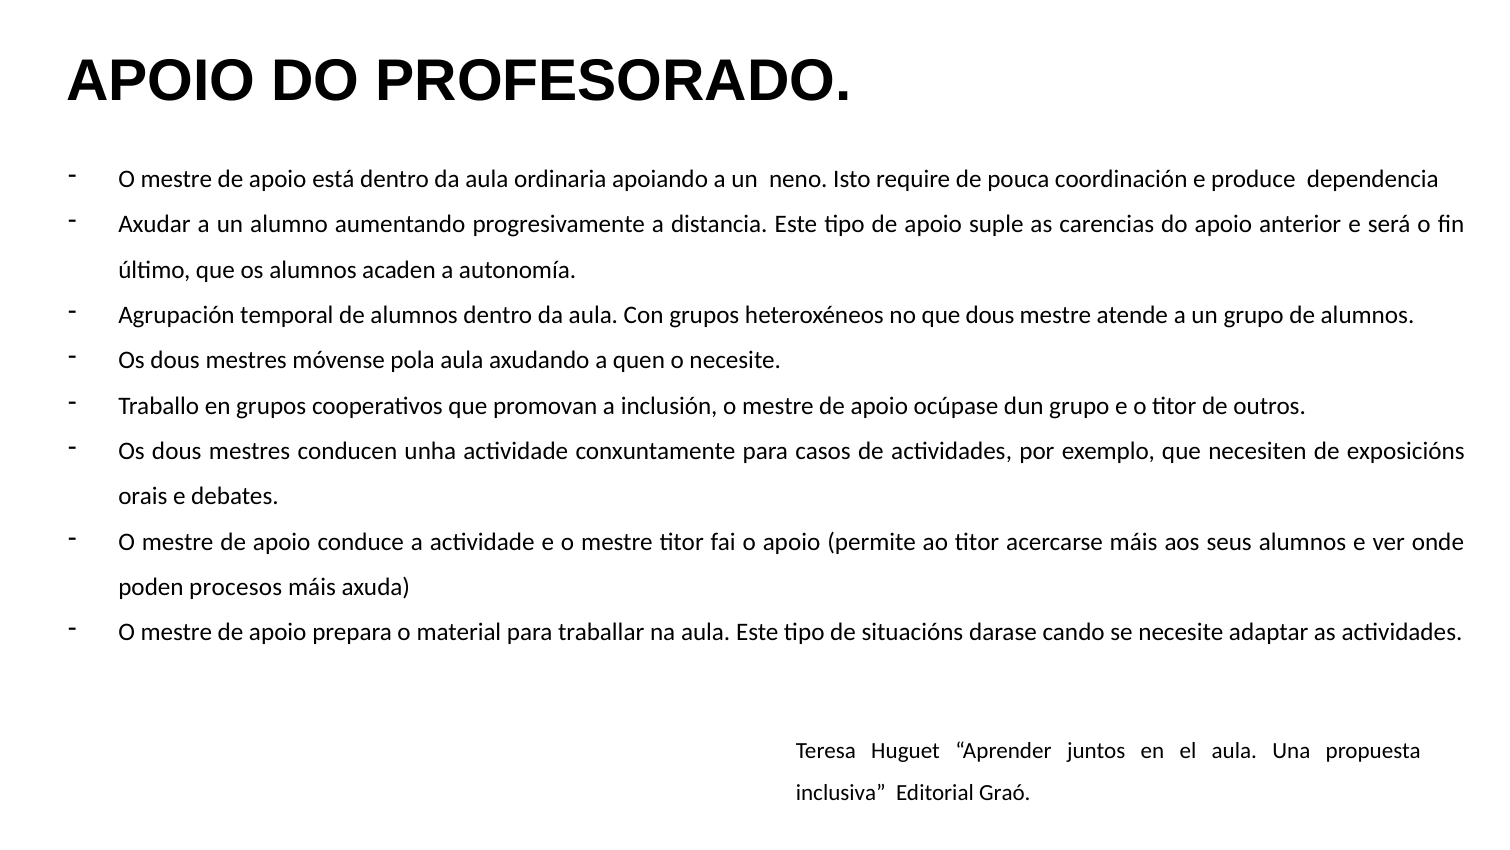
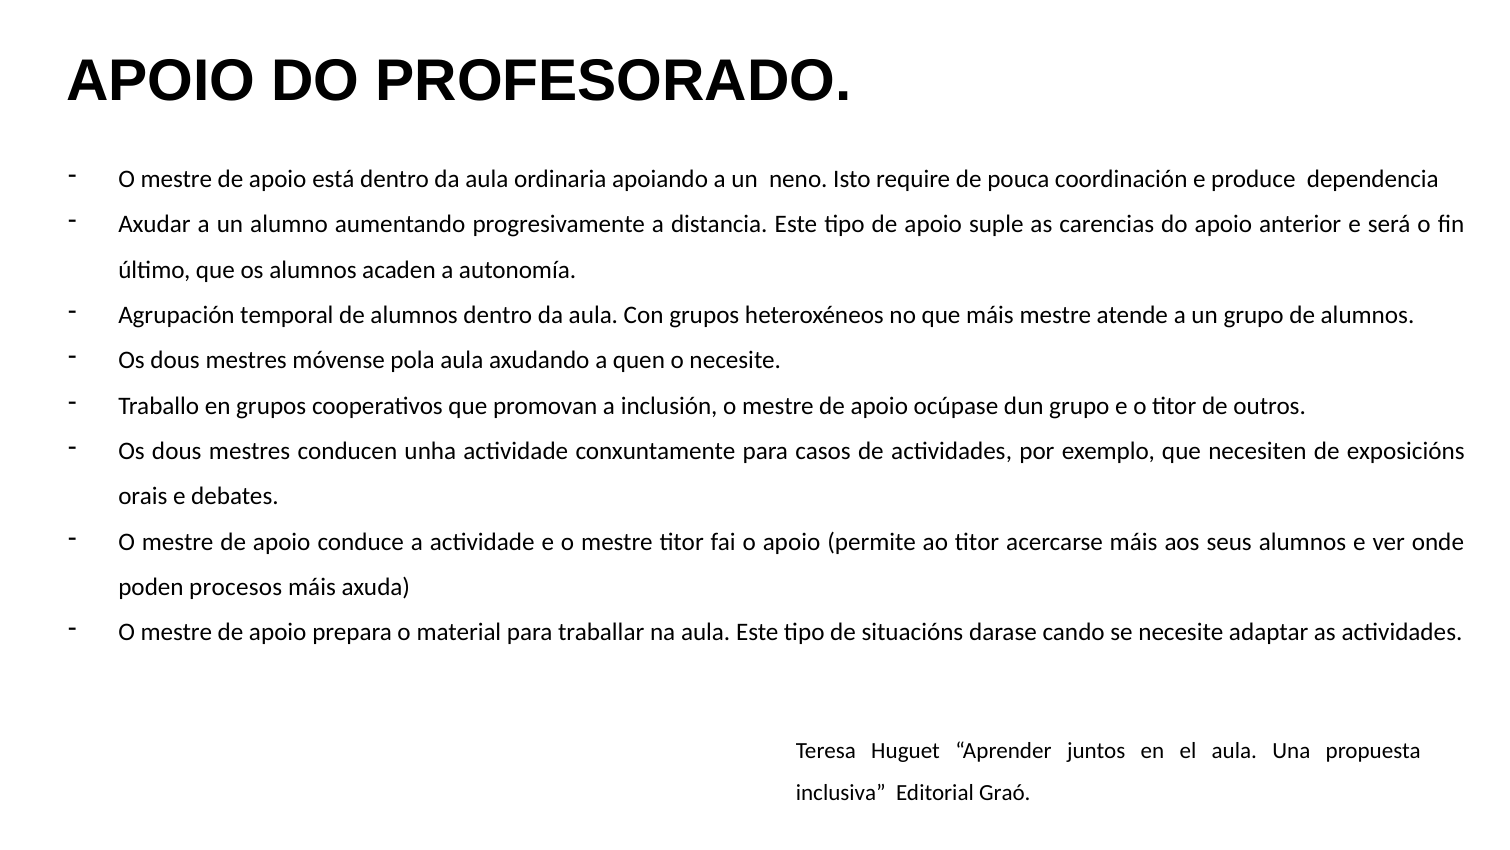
que dous: dous -> máis (990, 315)
